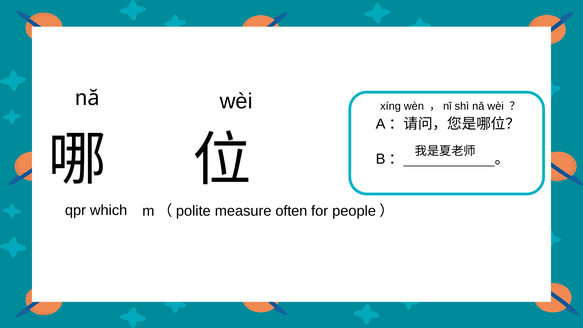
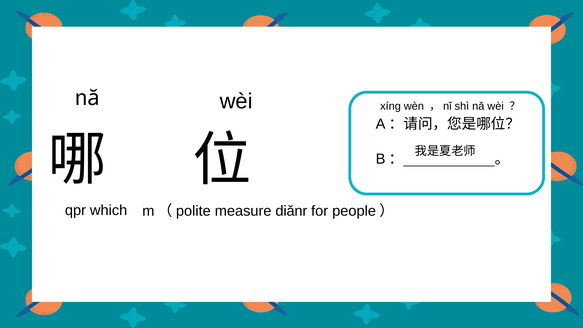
often: often -> diǎnr (291, 211)
